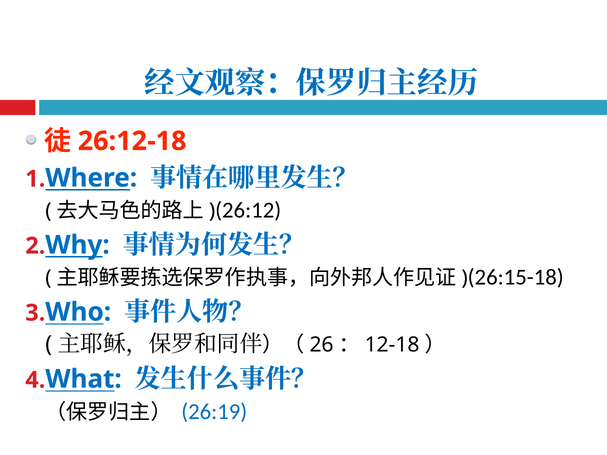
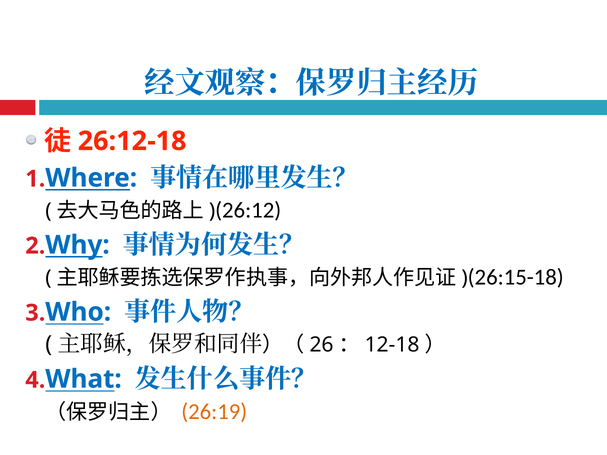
26:19 colour: blue -> orange (214, 412)
